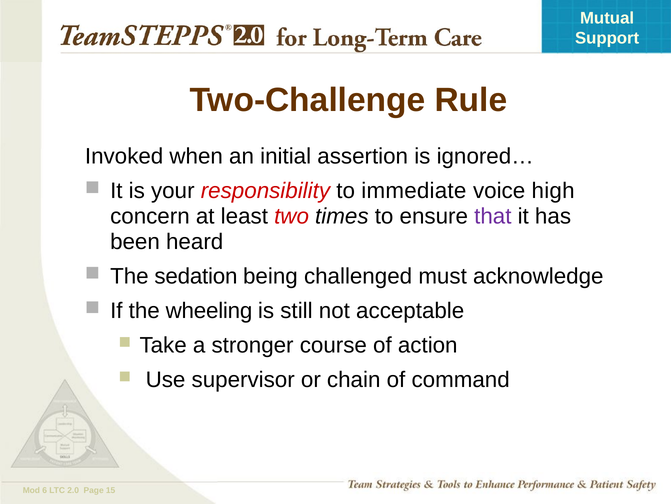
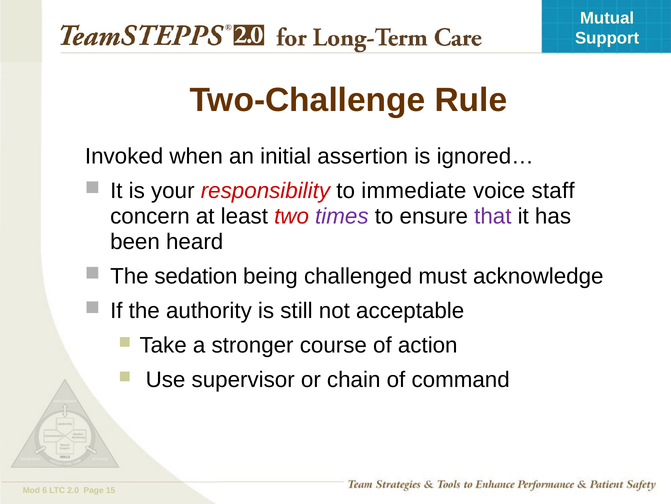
high: high -> staff (553, 190)
times colour: black -> purple (342, 216)
wheeling: wheeling -> authority (209, 310)
